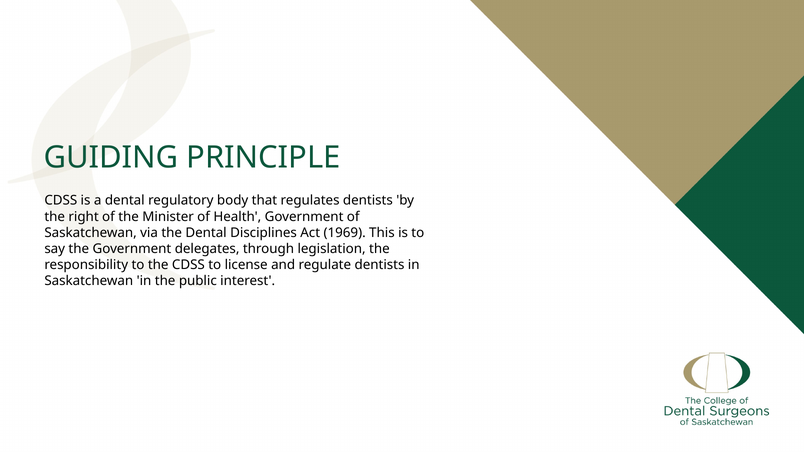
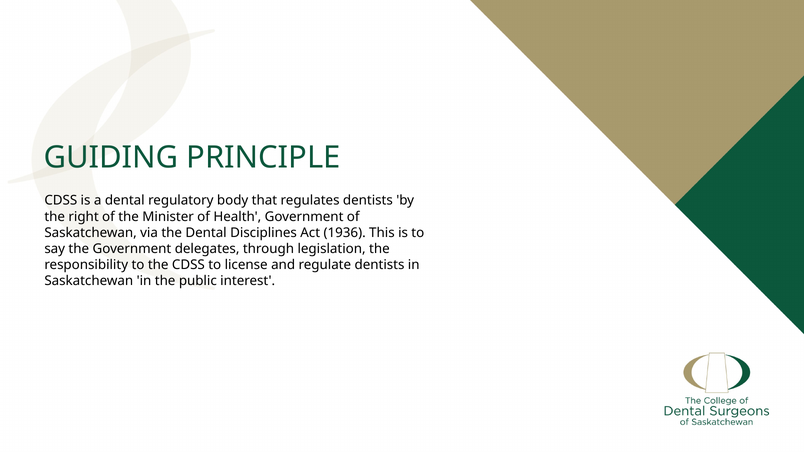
1969: 1969 -> 1936 (345, 233)
